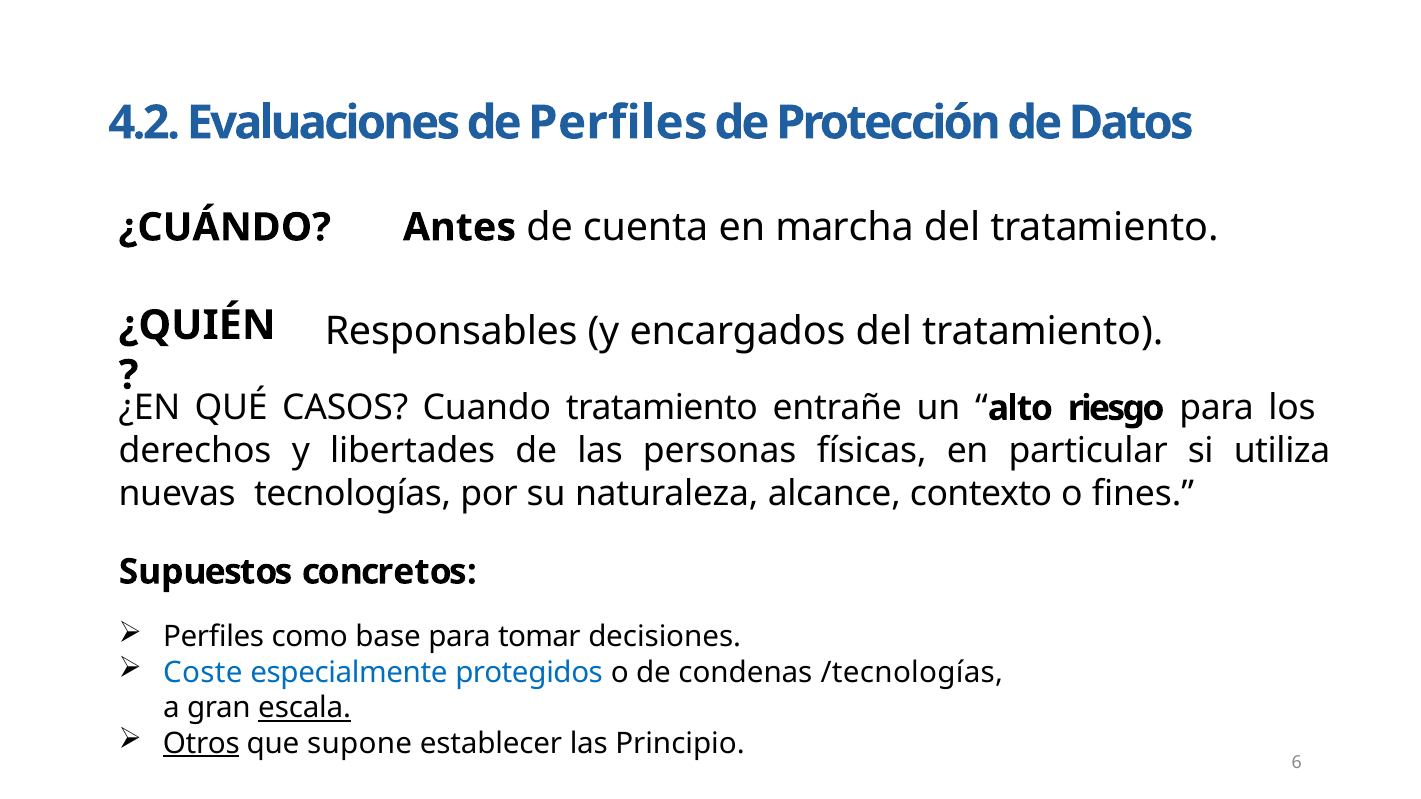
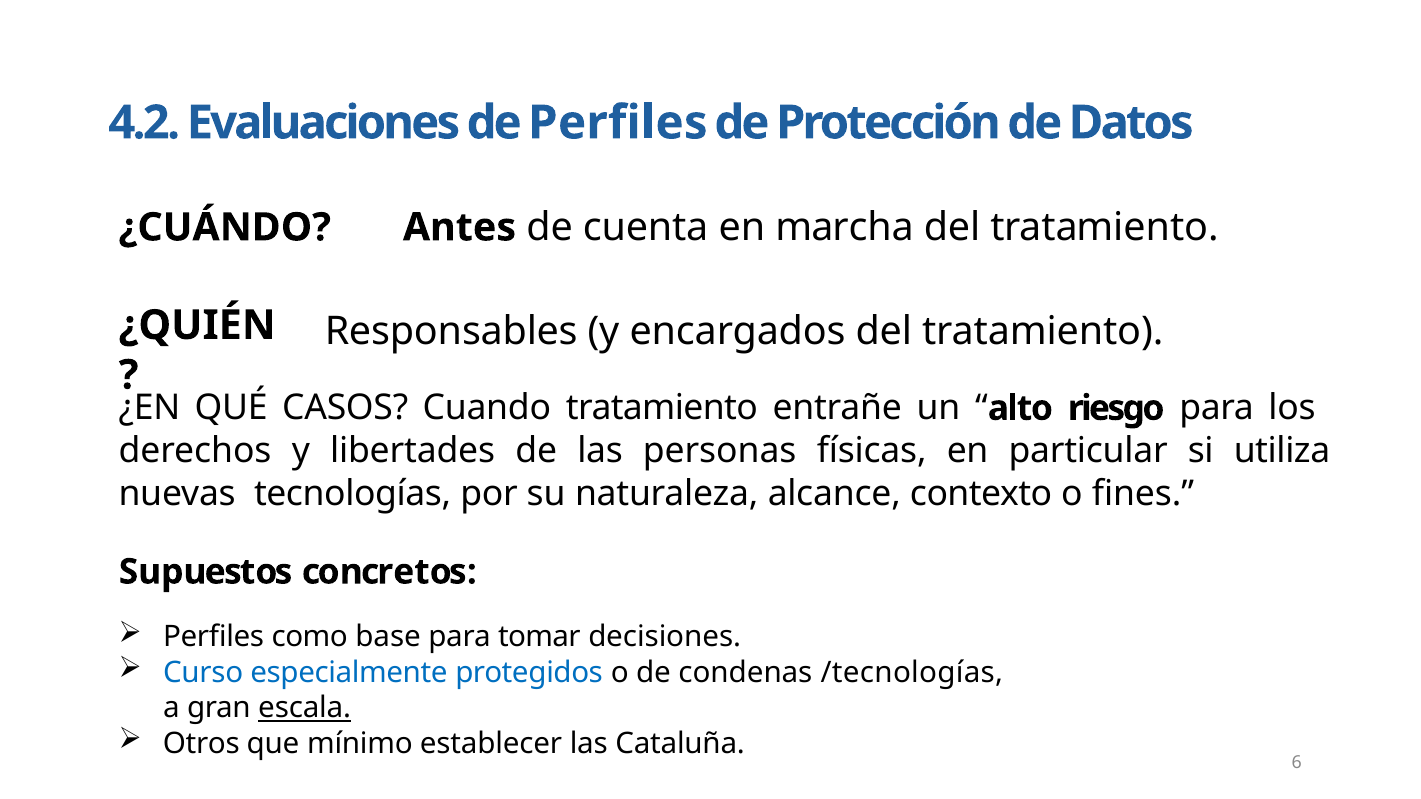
Coste: Coste -> Curso (203, 673)
Otros underline: present -> none (201, 744)
supone: supone -> mínimo (360, 744)
Principio: Principio -> Cataluña (680, 744)
